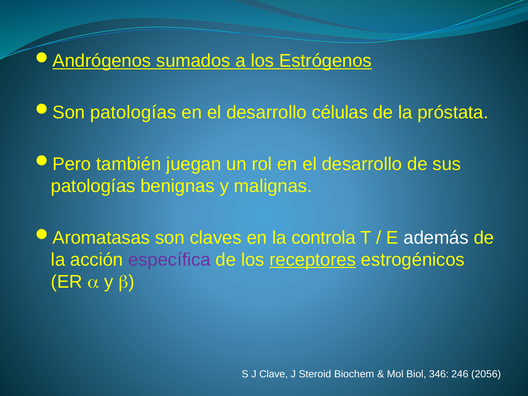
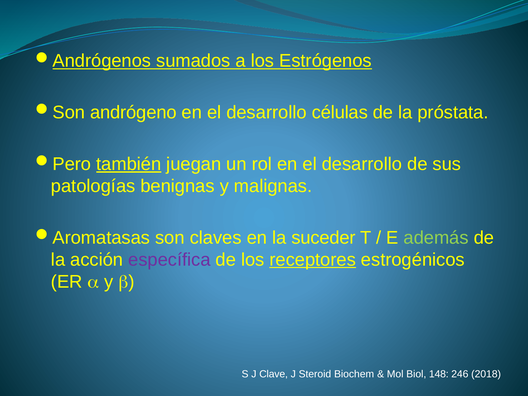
patologías: patologías -> andrógeno (133, 112)
también underline: none -> present (129, 164)
controla: controla -> suceder (323, 238)
además colour: white -> light green (436, 238)
346: 346 -> 148 (439, 374)
2056: 2056 -> 2018 (486, 374)
